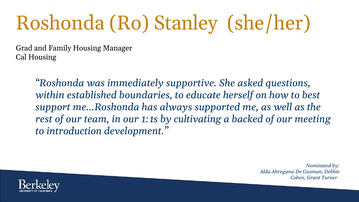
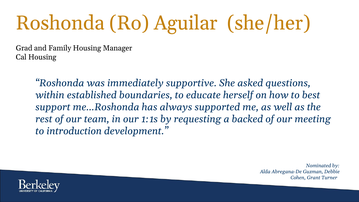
Stanley: Stanley -> Aguilar (186, 23)
cultivating: cultivating -> requesting (198, 119)
